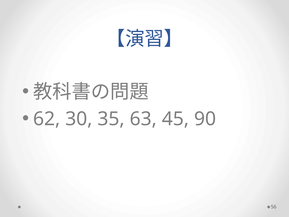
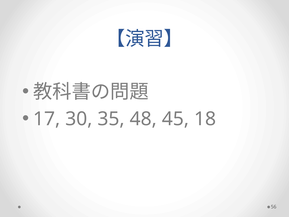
62: 62 -> 17 (47, 119)
63: 63 -> 48 (143, 119)
90: 90 -> 18 (205, 119)
